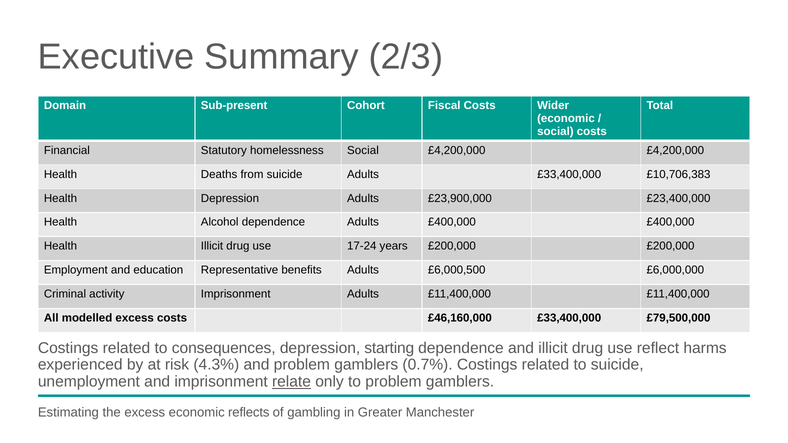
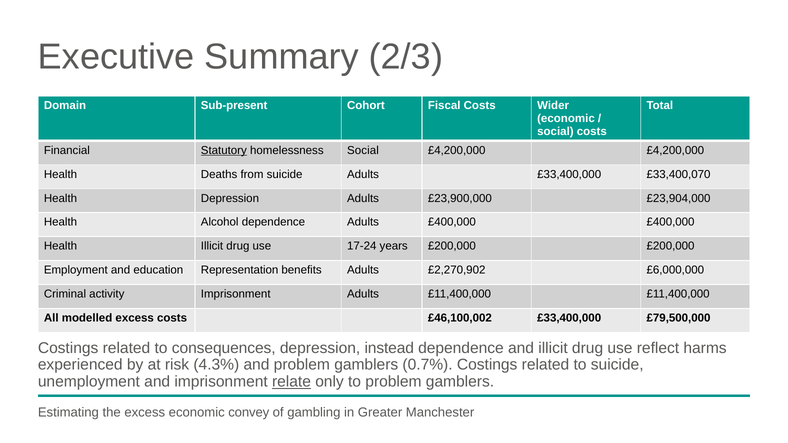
Statutory underline: none -> present (224, 150)
£10,706,383: £10,706,383 -> £33,400,070 (679, 174)
£23,400,000: £23,400,000 -> £23,904,000 (679, 198)
Representative: Representative -> Representation (240, 270)
£6,000,500: £6,000,500 -> £2,270,902 (457, 270)
£46,160,000: £46,160,000 -> £46,100,002 (460, 318)
starting: starting -> instead (389, 348)
reflects: reflects -> convey (249, 413)
